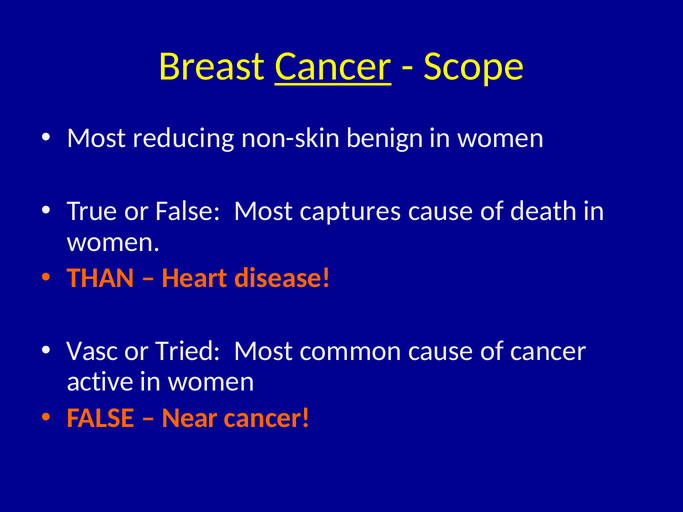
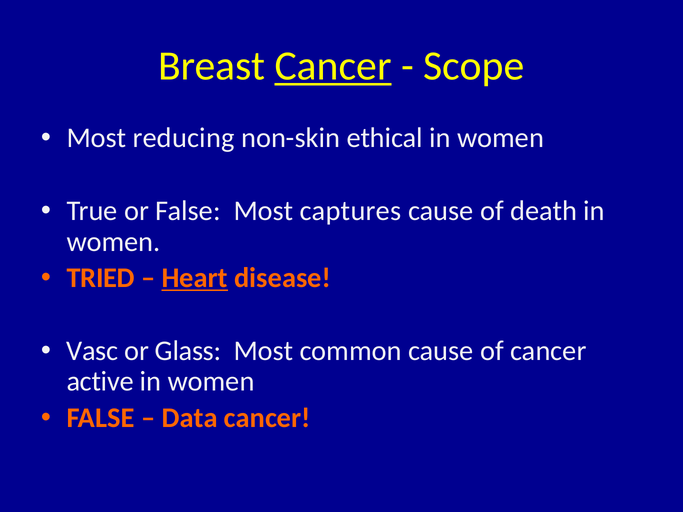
benign: benign -> ethical (385, 138)
THAN: THAN -> TRIED (101, 278)
Heart underline: none -> present (195, 278)
Tried: Tried -> Glass (188, 351)
Near: Near -> Data (190, 418)
